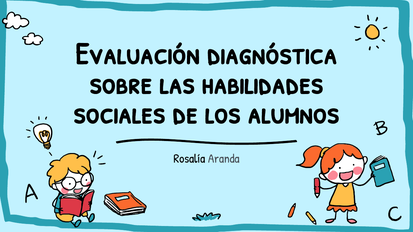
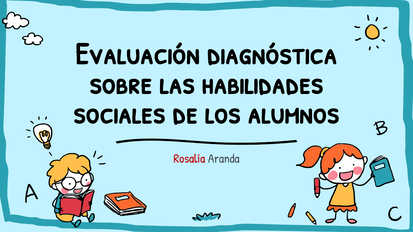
Rosalía colour: black -> red (189, 159)
